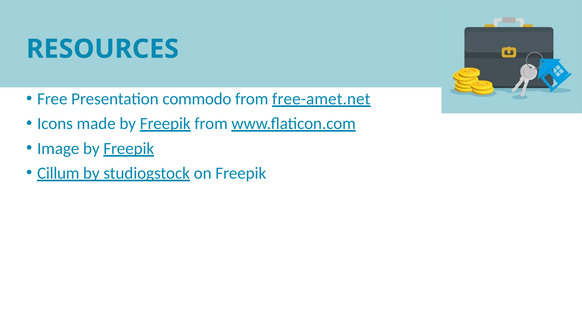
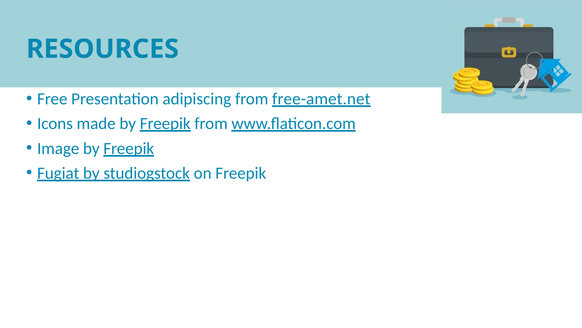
commodo: commodo -> adipiscing (197, 99)
Cillum: Cillum -> Fugiat (58, 173)
